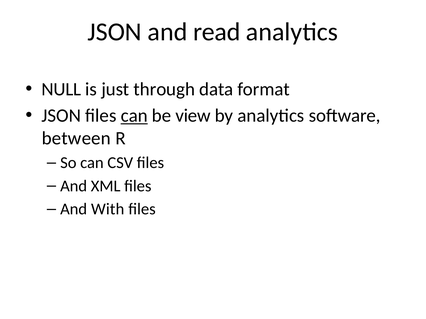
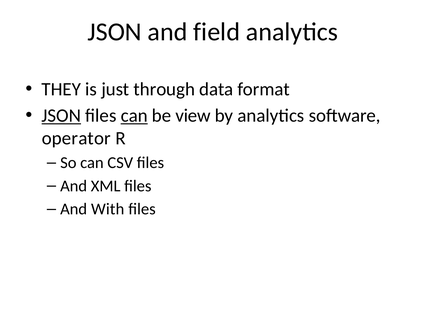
read: read -> field (217, 32)
NULL: NULL -> THEY (61, 89)
JSON underline: none -> present (61, 116)
between: between -> operator (76, 139)
